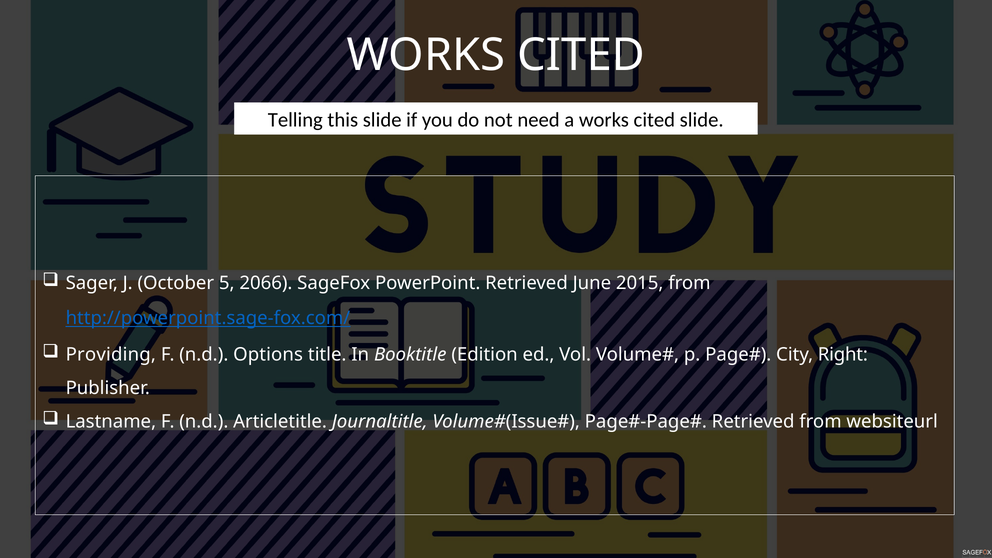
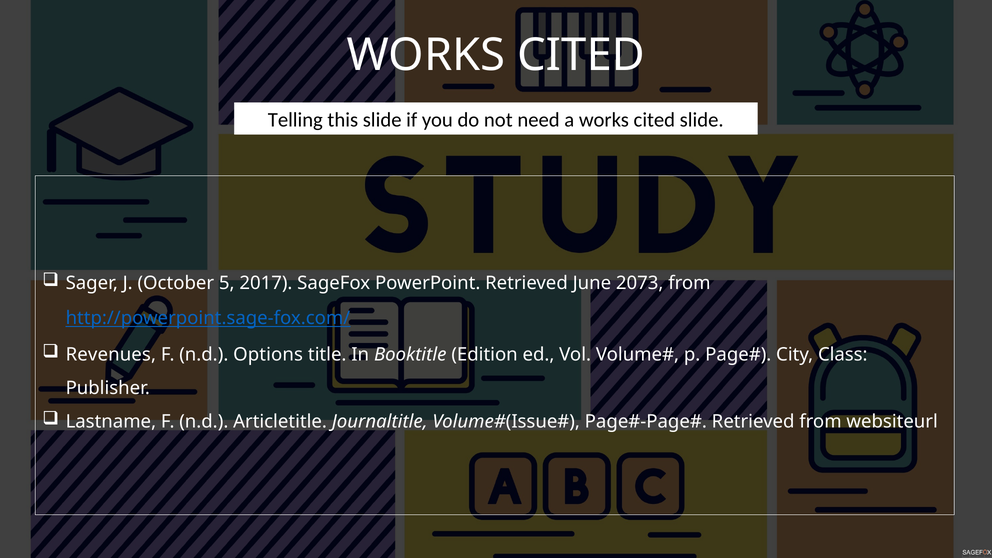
2066: 2066 -> 2017 (266, 283)
2015: 2015 -> 2073 (640, 283)
Providing: Providing -> Revenues (111, 355)
Right: Right -> Class (843, 355)
